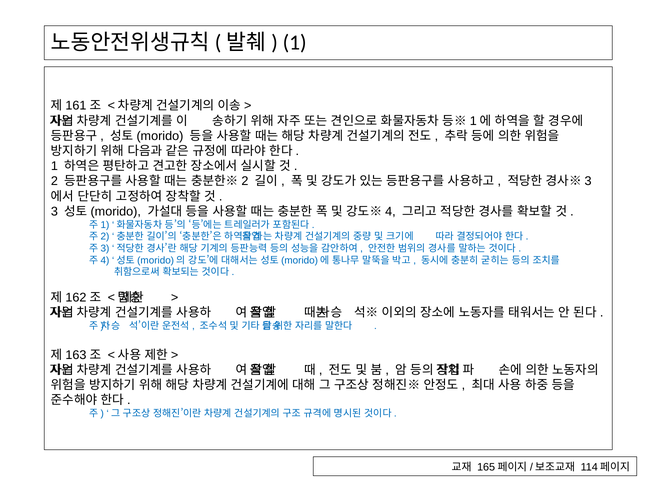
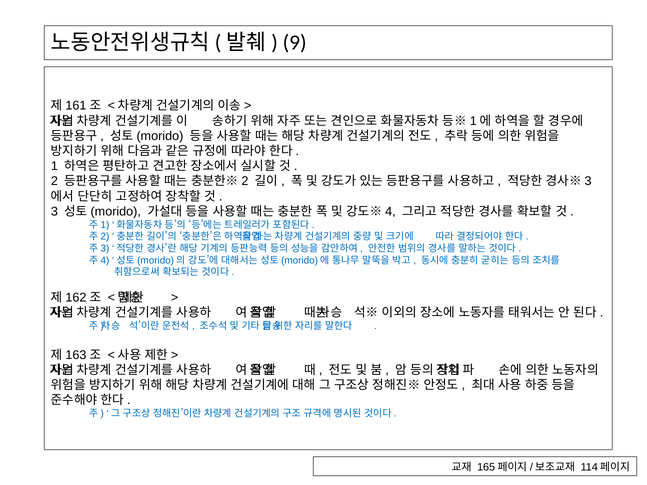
1: 1 -> 9 (295, 43)
